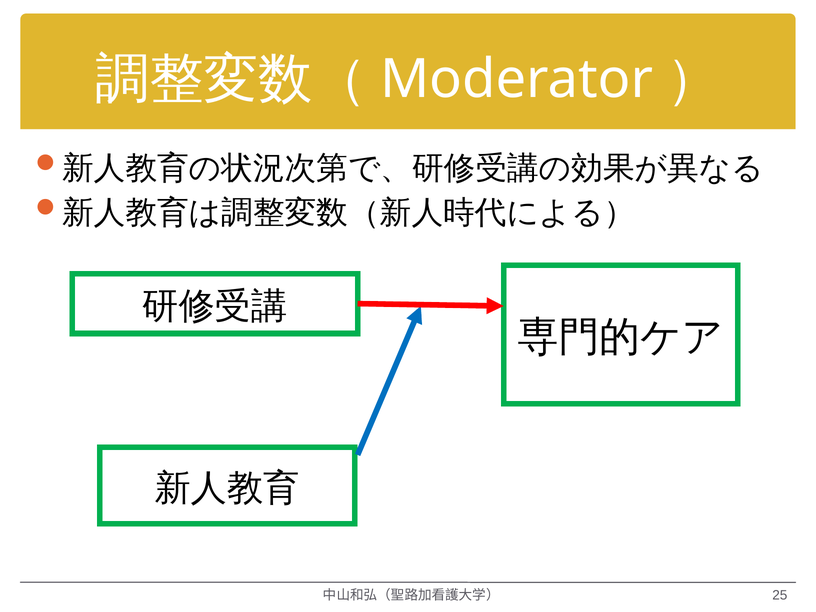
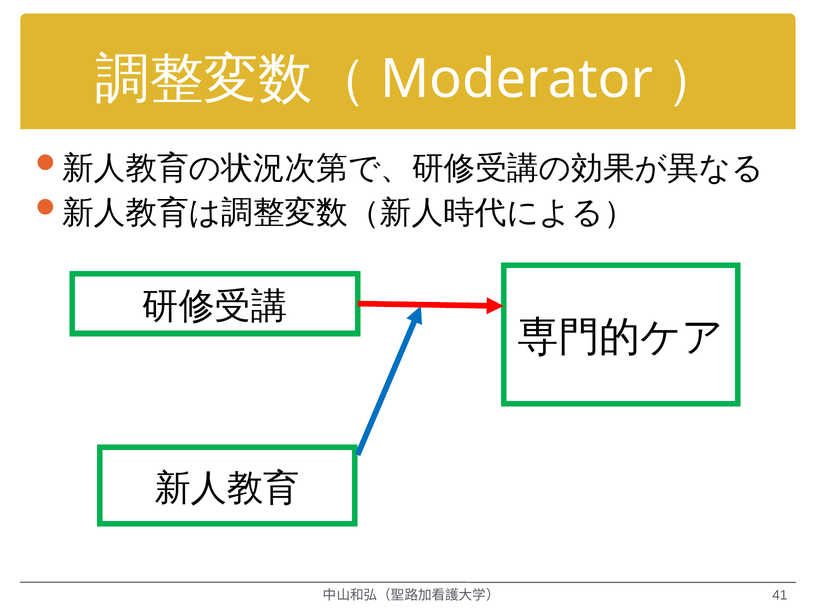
25: 25 -> 41 (780, 595)
